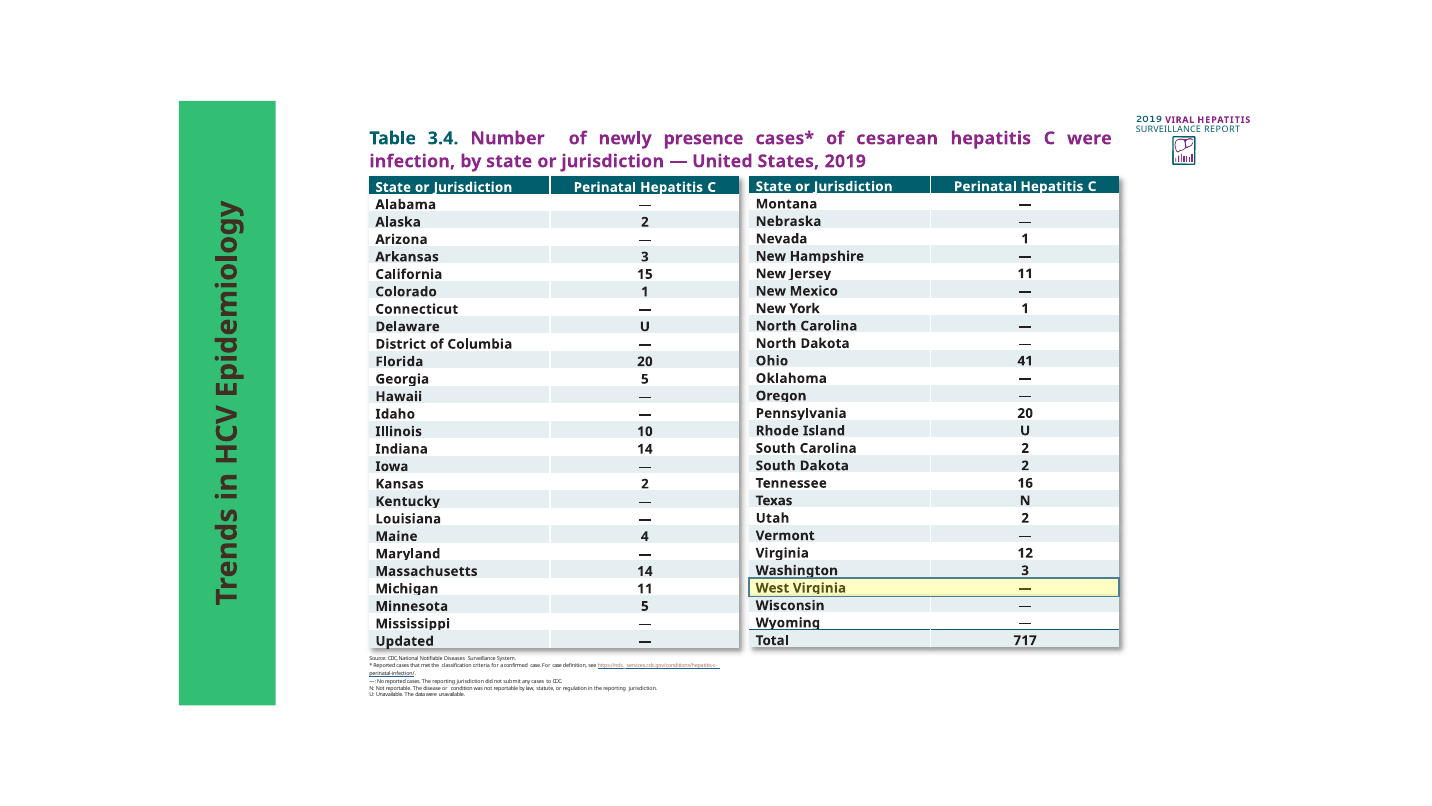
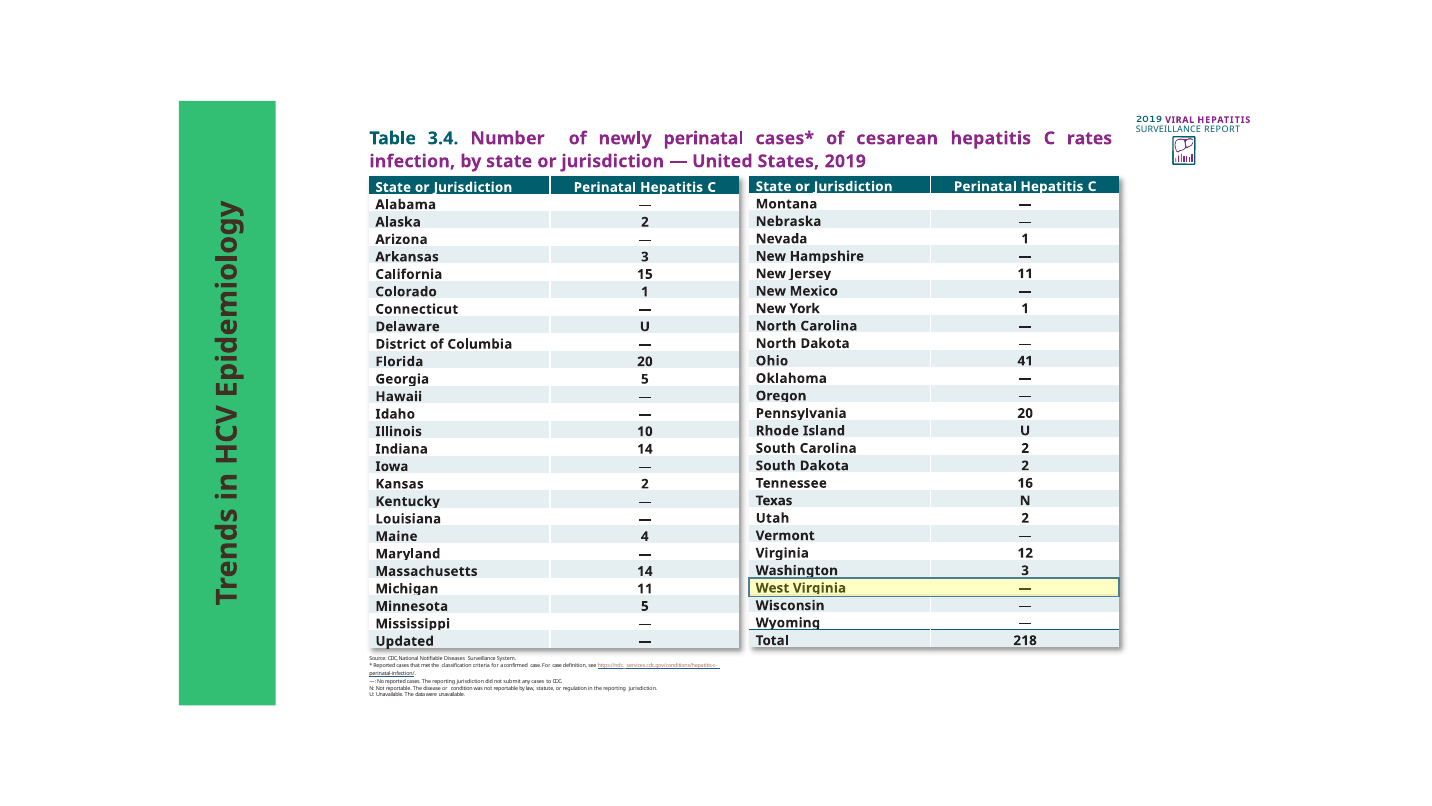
newly presence: presence -> perinatal (703, 138)
C were: were -> rates (1089, 138)
717: 717 -> 218 (1025, 640)
